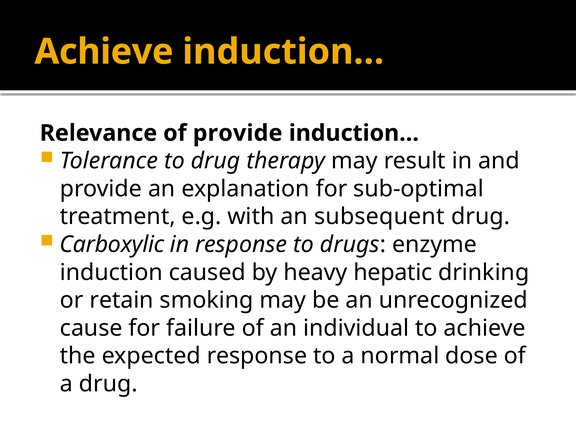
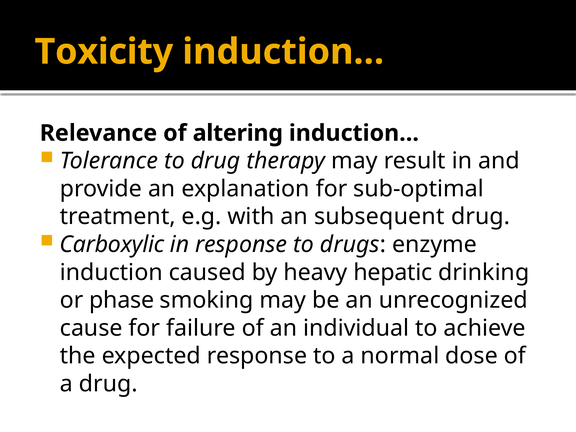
Achieve: Achieve -> Toxicity (104, 52)
of provide: provide -> altering (238, 133)
retain: retain -> phase (122, 300)
